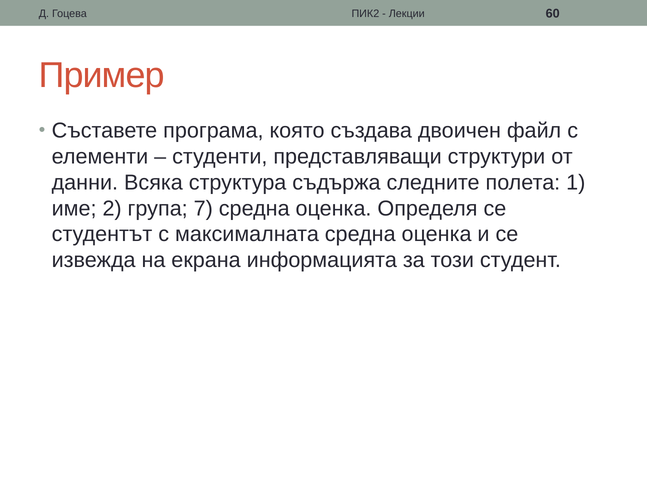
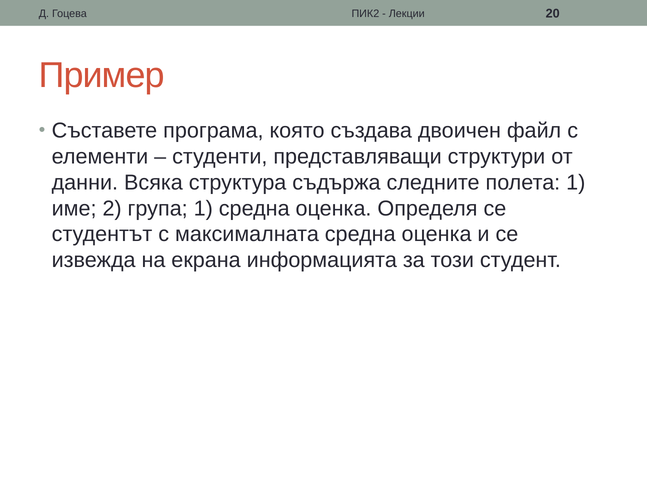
60: 60 -> 20 (553, 14)
група 7: 7 -> 1 (203, 209)
